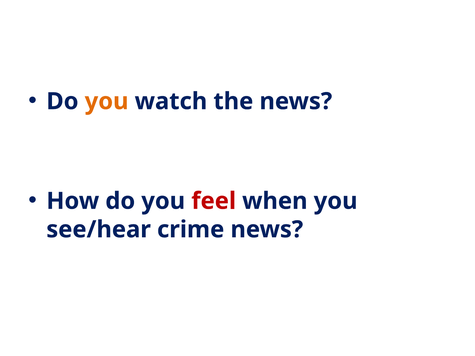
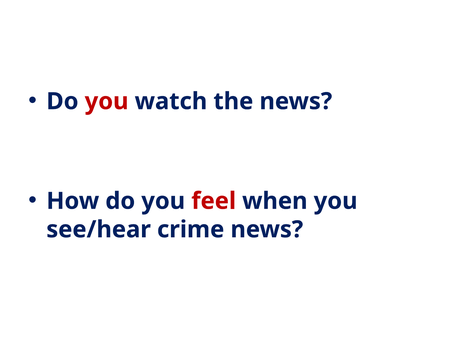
you colour: orange -> red (107, 101)
